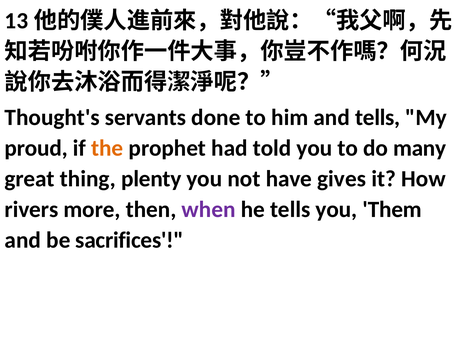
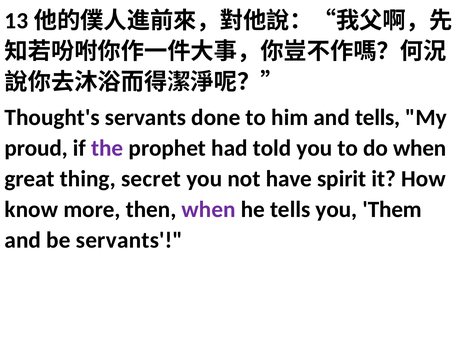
the colour: orange -> purple (107, 148)
do many: many -> when (420, 148)
plenty: plenty -> secret (151, 179)
gives: gives -> spirit (342, 179)
rivers: rivers -> know (31, 209)
be sacrifices: sacrifices -> servants (129, 240)
